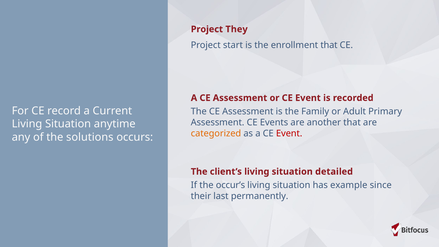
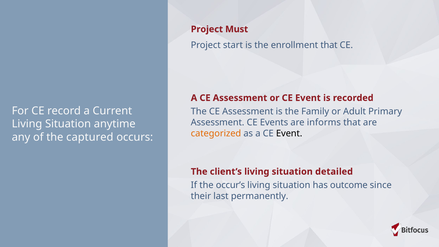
They: They -> Must (237, 29)
another: another -> informs (324, 122)
Event colour: red -> black (289, 133)
solutions: solutions -> captured (90, 137)
example: example -> outcome (349, 185)
